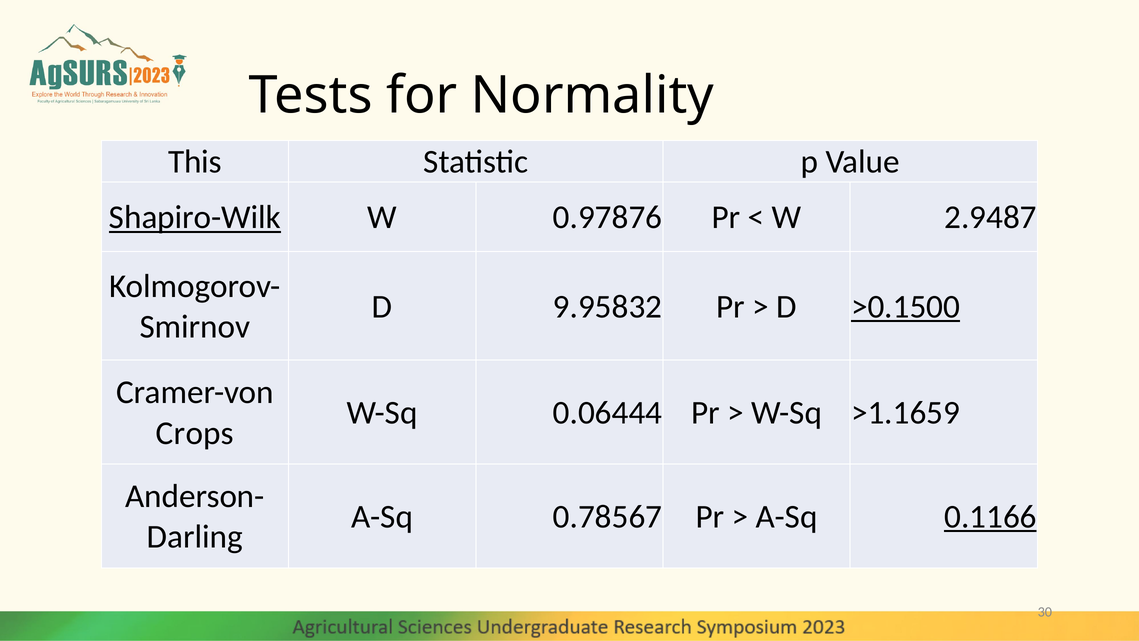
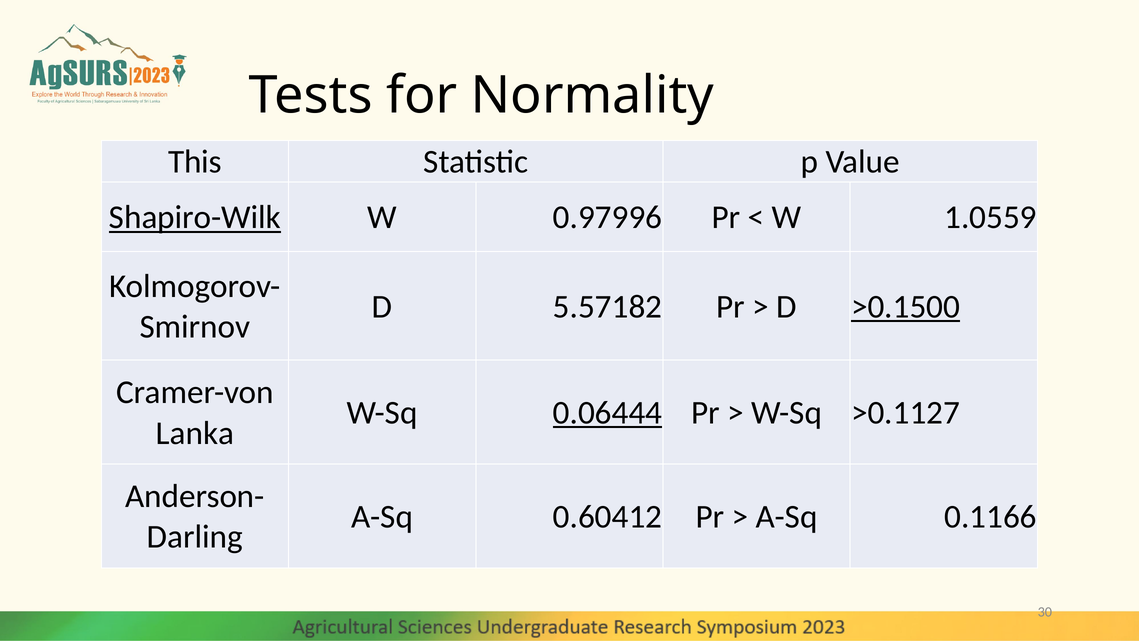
0.97876: 0.97876 -> 0.97996 (608, 217)
2.9487: 2.9487 -> 1.0559 (990, 217)
9.95832: 9.95832 -> 5.57182 (608, 306)
0.06444 underline: none -> present (608, 413)
>1.1659: >1.1659 -> >0.1127 (906, 413)
Crops: Crops -> Lanka (195, 433)
0.78567: 0.78567 -> 0.60412 (608, 516)
0.1166 underline: present -> none (990, 516)
